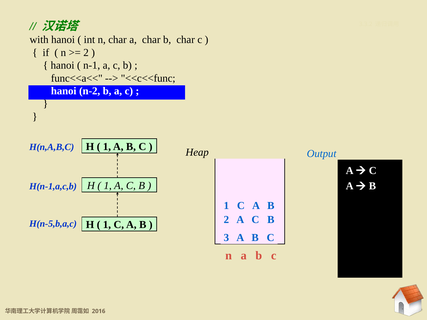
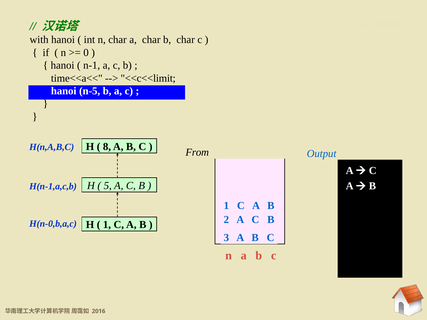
2: 2 -> 0 (86, 53)
func<<a<<: func<<a<< -> time<<a<< (77, 78)
<<c<<func: <<c<<func -> <<c<<limit (148, 78)
n-2: n-2 -> n-5 (90, 91)
1: 1 -> 8 (107, 147)
Heap: Heap -> From (197, 152)
1: 1 -> 5 (108, 186)
H(n-5,b,a,c: H(n-5,b,a,c -> H(n-0,b,a,c (53, 224)
